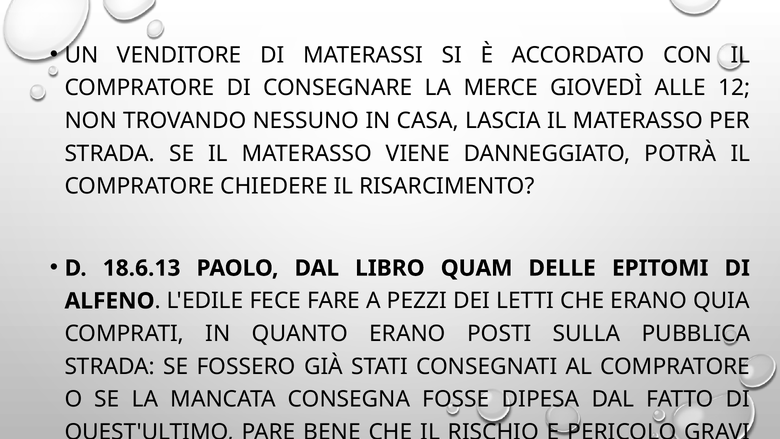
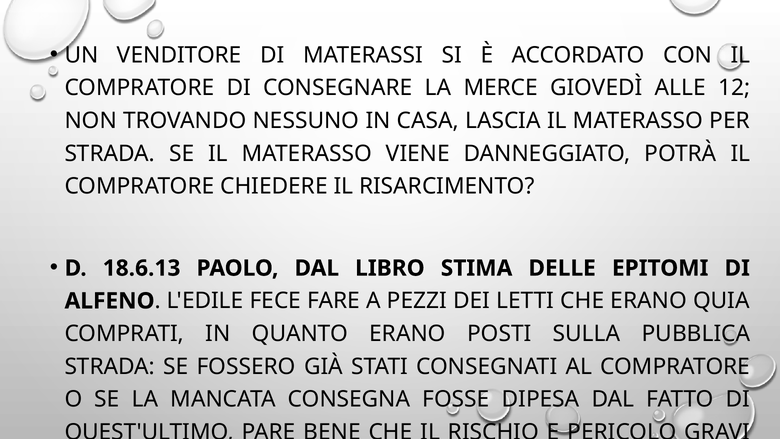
QUAM: QUAM -> STIMA (477, 268)
